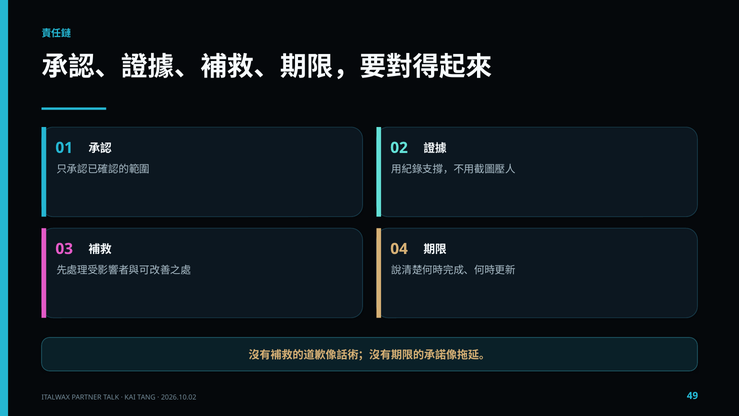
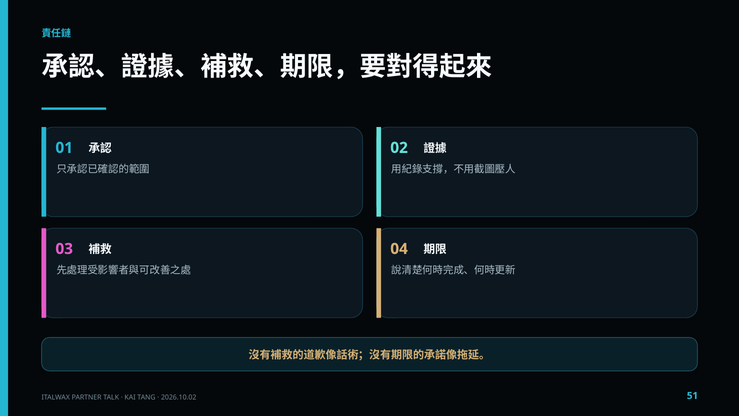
49: 49 -> 51 (692, 395)
